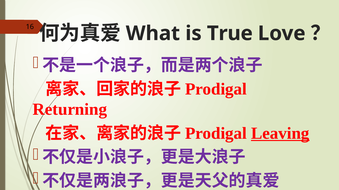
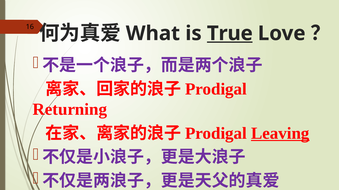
True underline: none -> present (230, 34)
